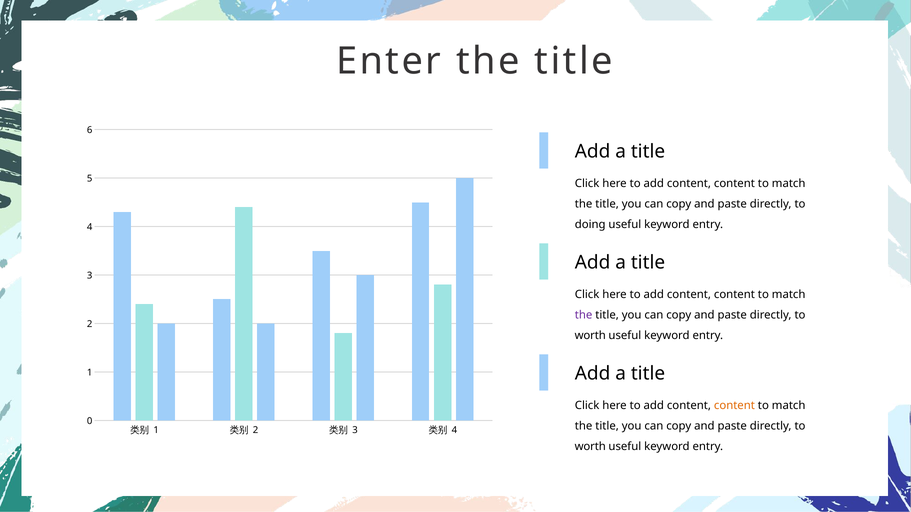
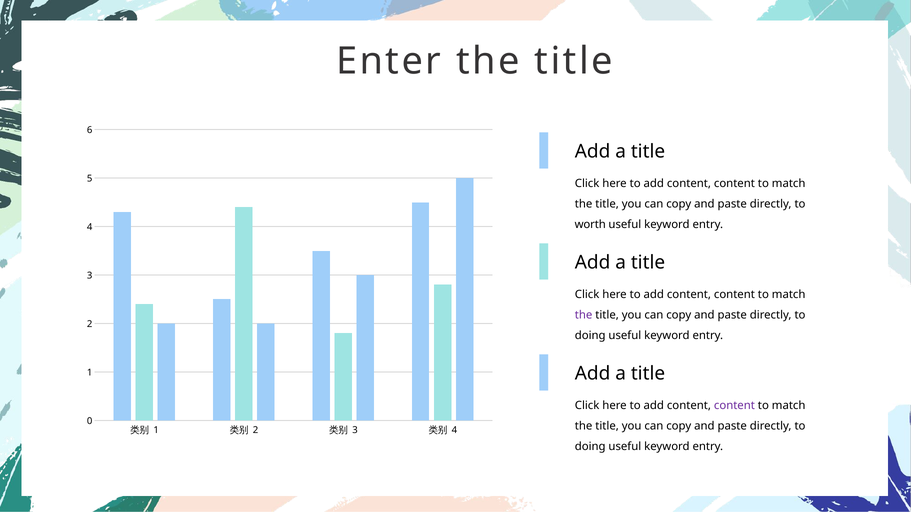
doing: doing -> worth (590, 225)
worth: worth -> doing (590, 336)
content colour: orange -> purple (734, 406)
worth: worth -> doing (590, 447)
